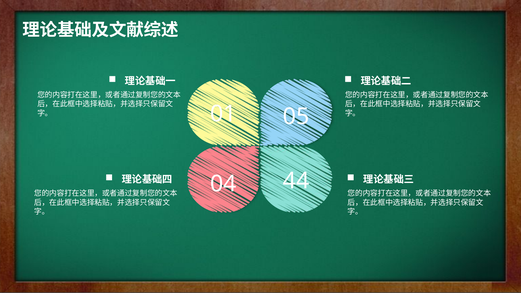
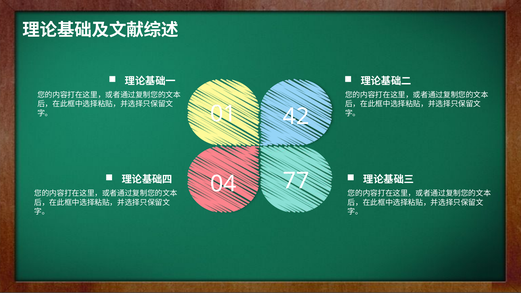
05: 05 -> 42 (296, 117)
44: 44 -> 77 (296, 181)
